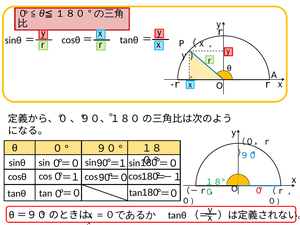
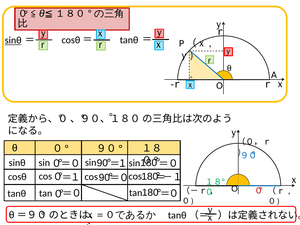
sinθ underline: none -> present (13, 40)
